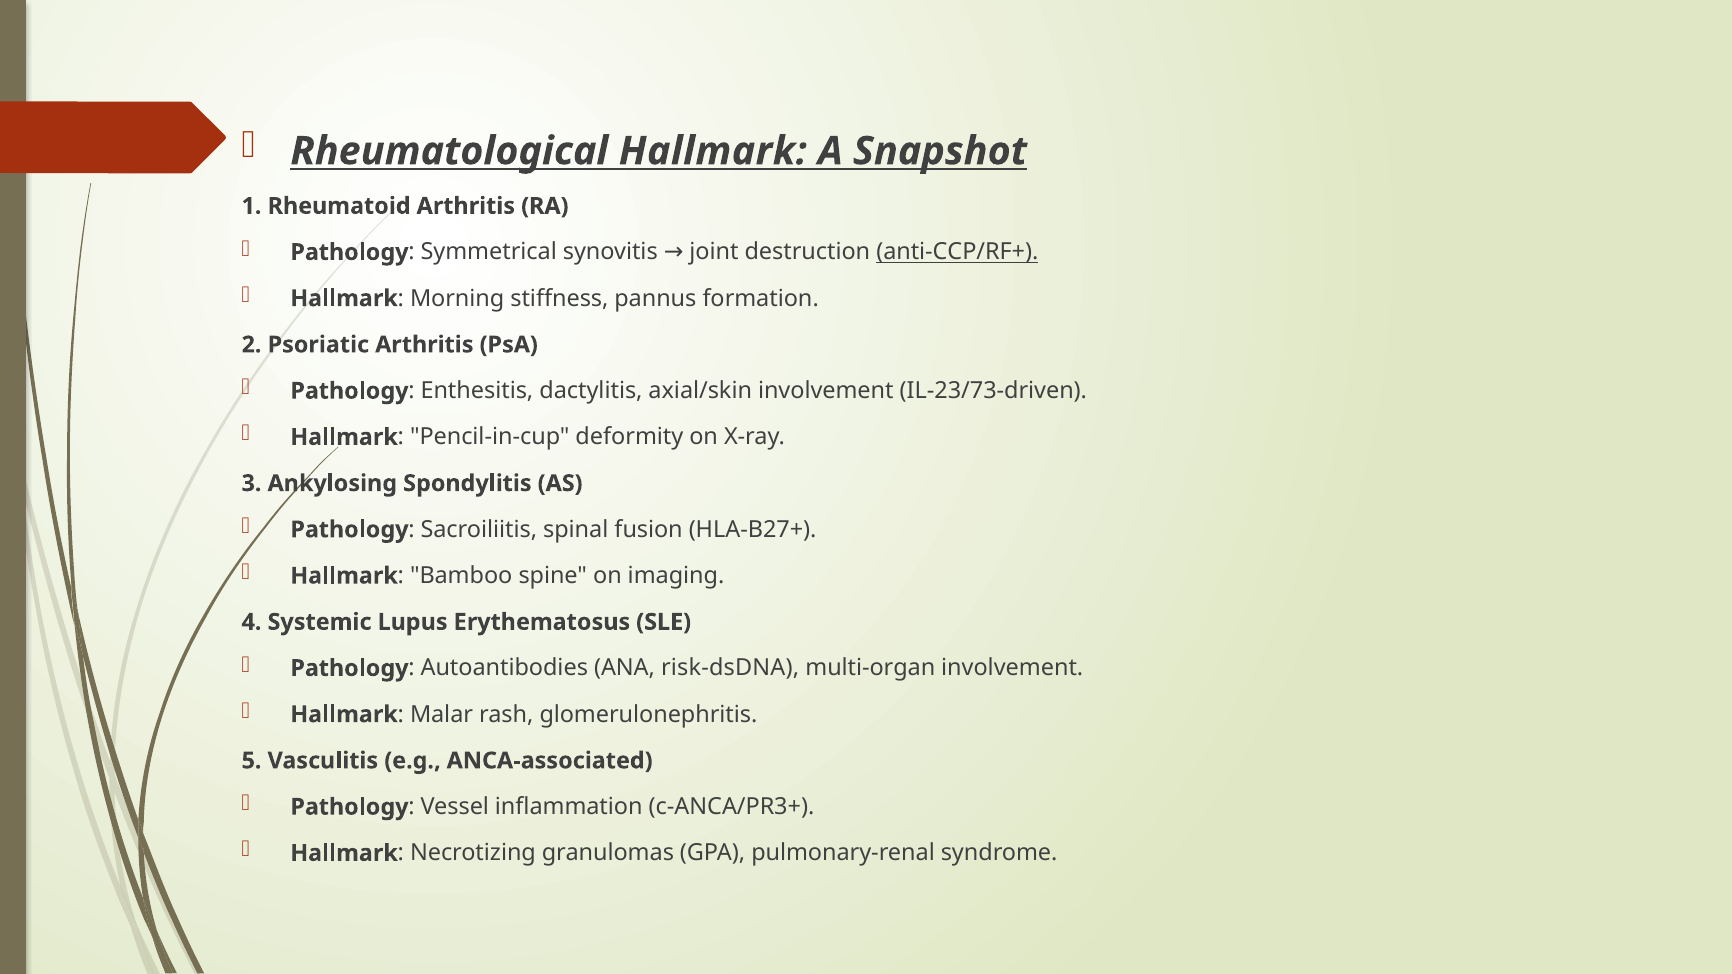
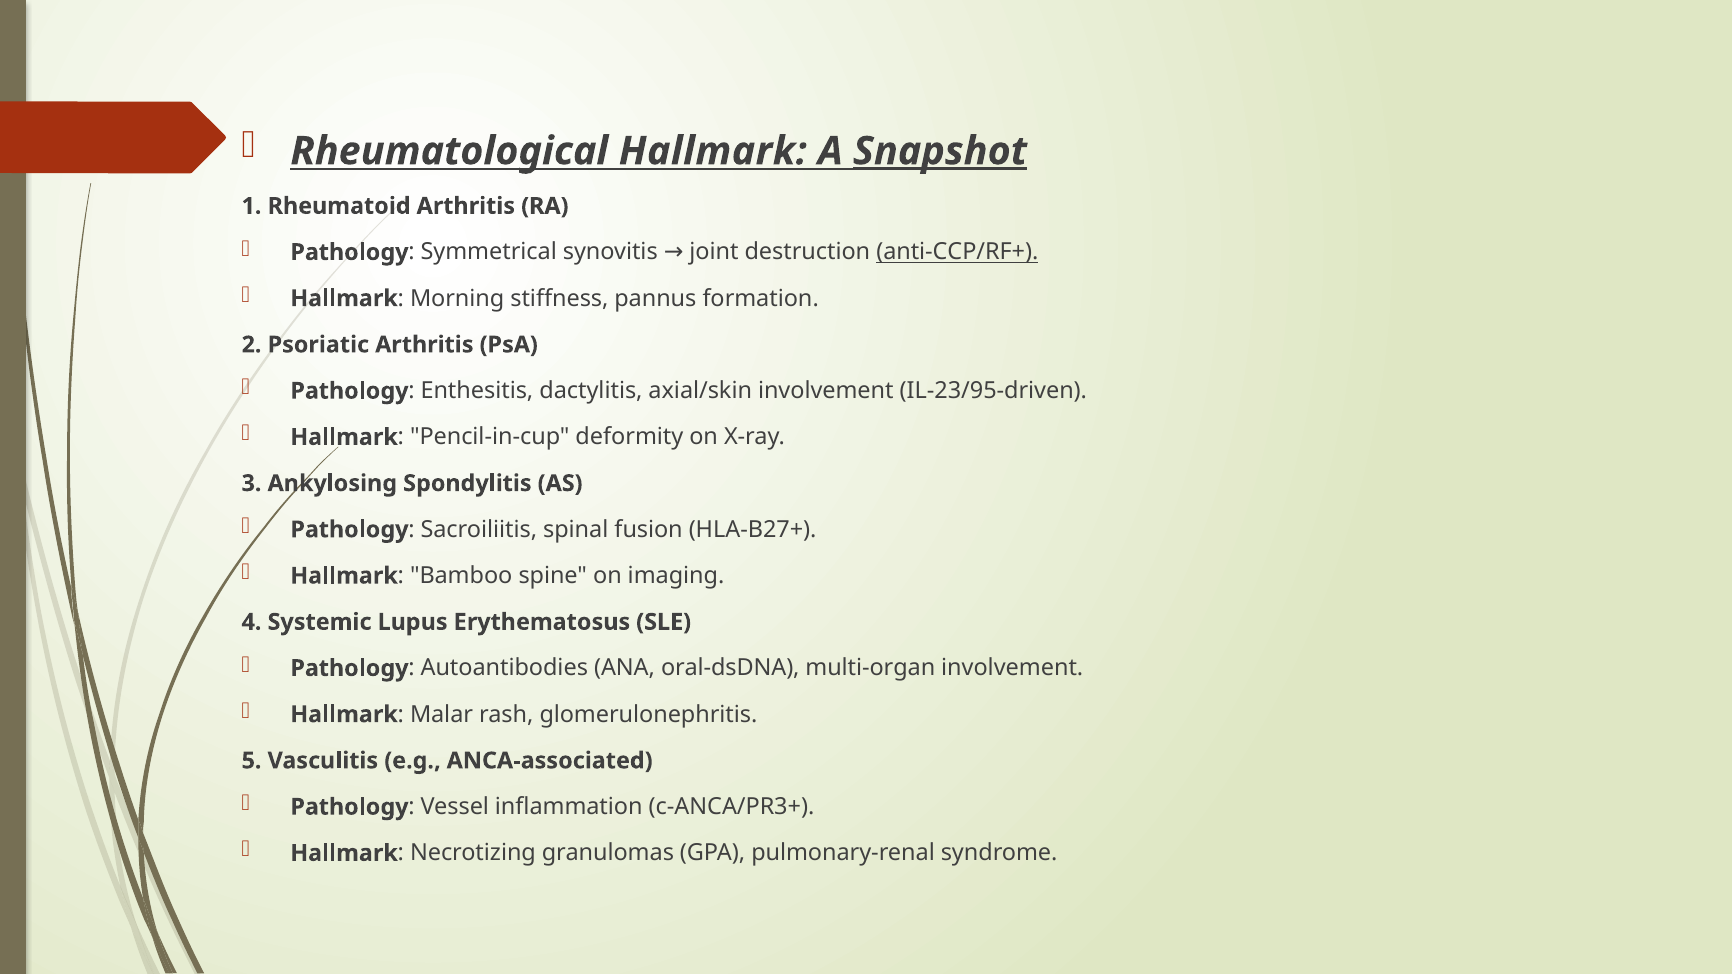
Snapshot underline: none -> present (940, 151)
IL-23/73-driven: IL-23/73-driven -> IL-23/95-driven (993, 391)
risk-dsDNA: risk-dsDNA -> oral-dsDNA (730, 668)
